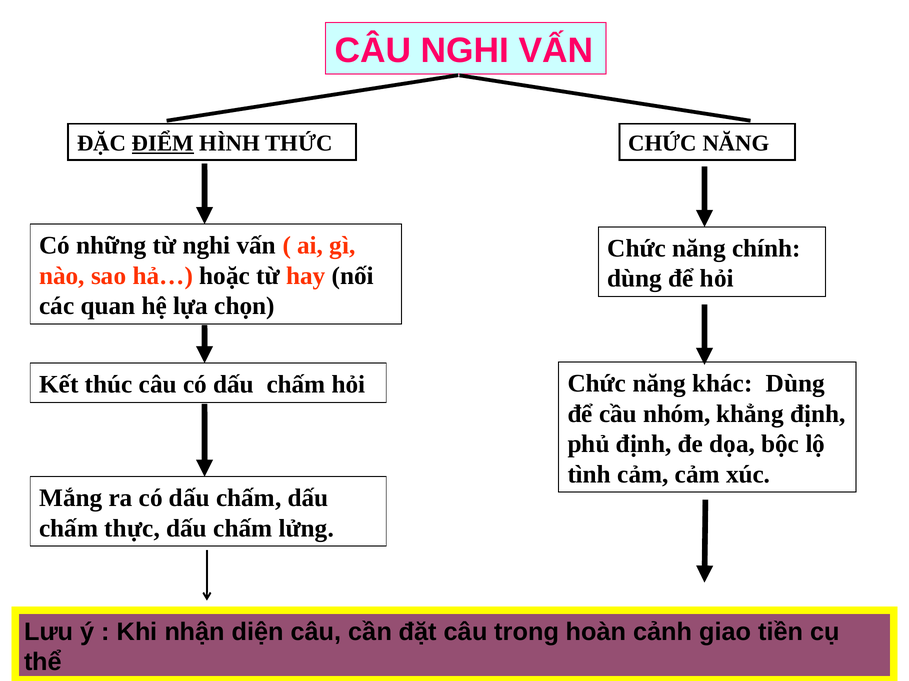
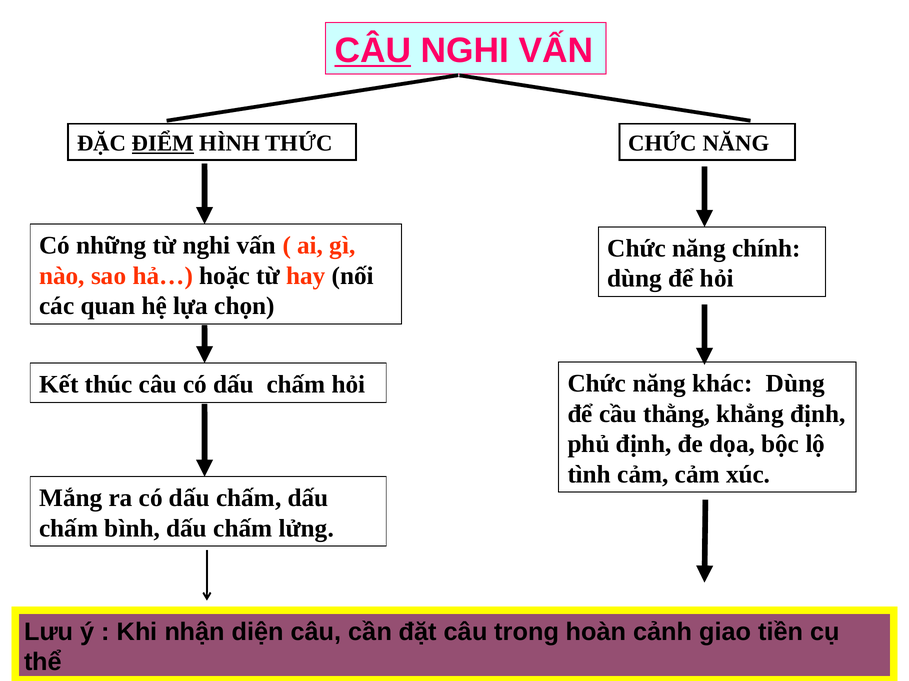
CÂU underline: none -> present (373, 51)
nhóm: nhóm -> thằng (677, 414)
thực: thực -> bình (132, 529)
